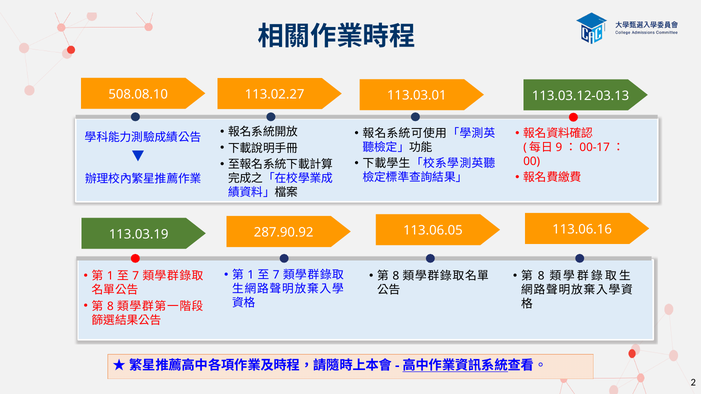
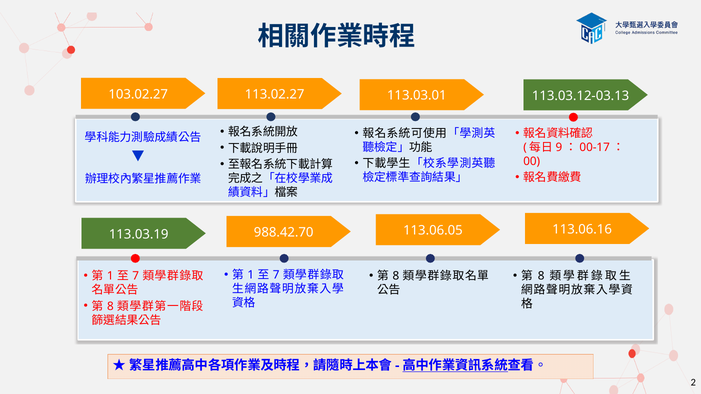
508.08.10: 508.08.10 -> 103.02.27 (138, 94)
287.90.92: 287.90.92 -> 988.42.70 (284, 233)
